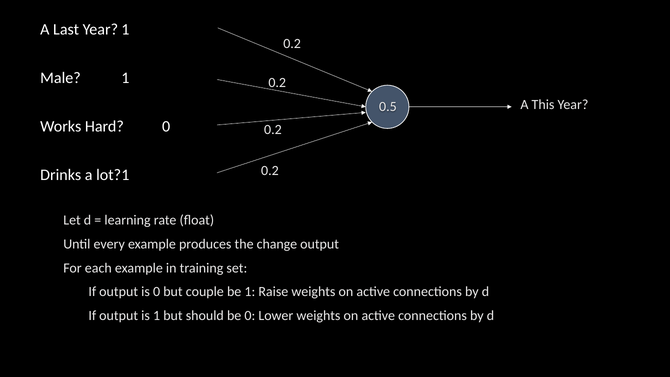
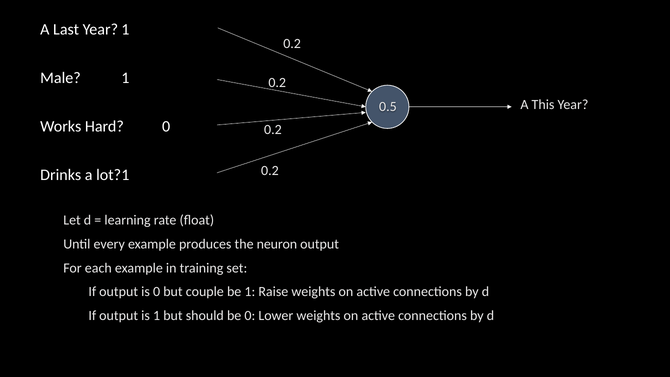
change: change -> neuron (277, 244)
